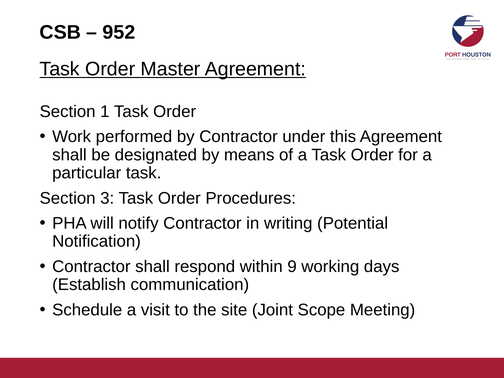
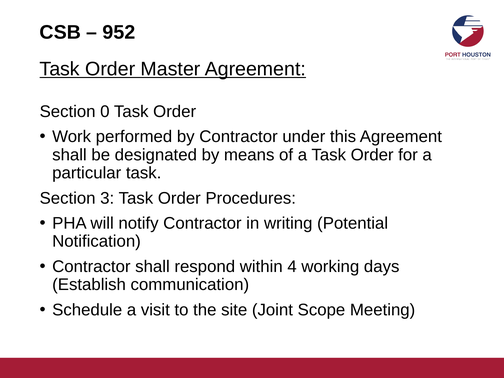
1: 1 -> 0 (105, 112)
9: 9 -> 4 (292, 267)
